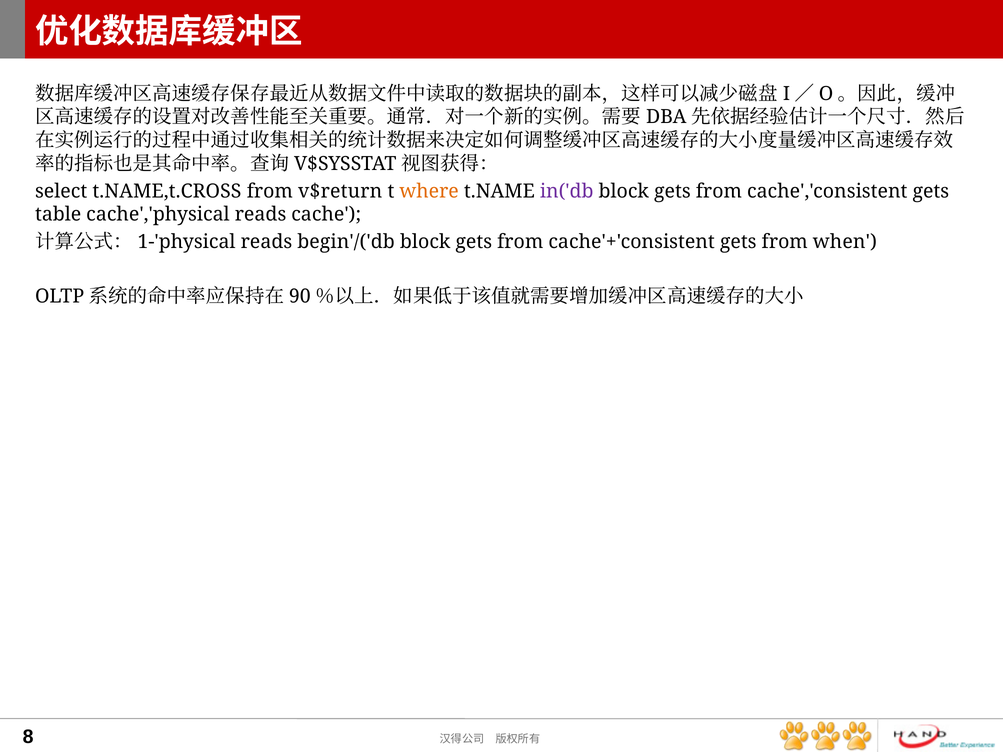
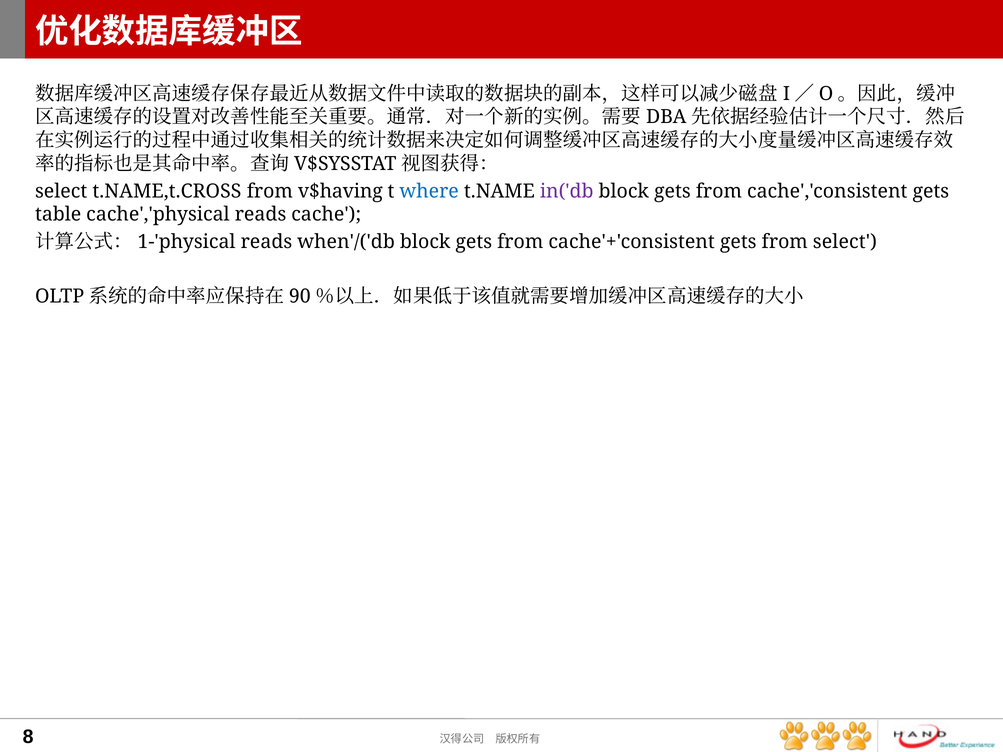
v$return: v$return -> v$having (340, 191)
where colour: orange -> blue (429, 191)
begin'/('db: begin'/('db -> when'/('db (346, 242)
from when: when -> select (845, 242)
